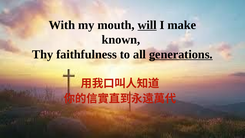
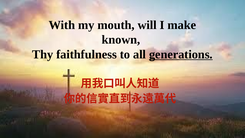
will underline: present -> none (147, 25)
